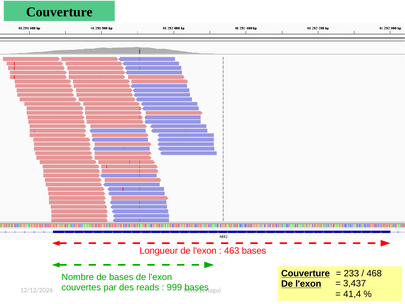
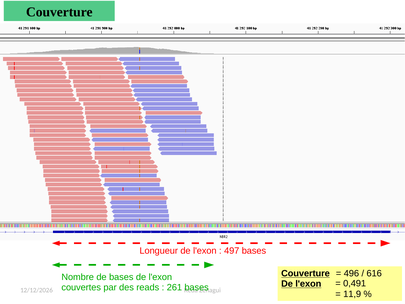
463: 463 -> 497 (232, 251)
233: 233 -> 496 (351, 273)
468: 468 -> 616 (374, 273)
3,437: 3,437 -> 0,491 (355, 283)
999: 999 -> 261 (174, 287)
41,4: 41,4 -> 11,9 (352, 294)
